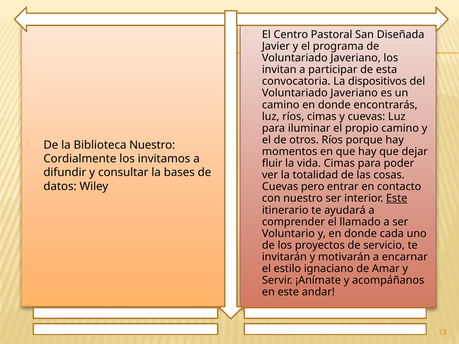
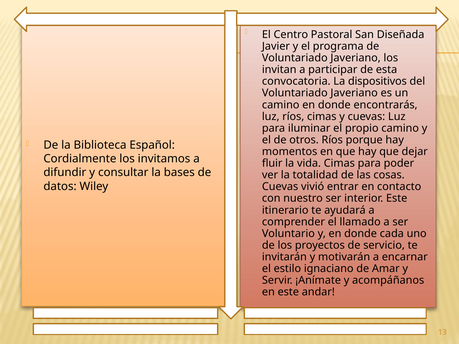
Biblioteca Nuestro: Nuestro -> Español (152, 145)
pero: pero -> vivió (313, 187)
Este underline: present -> none (397, 199)
